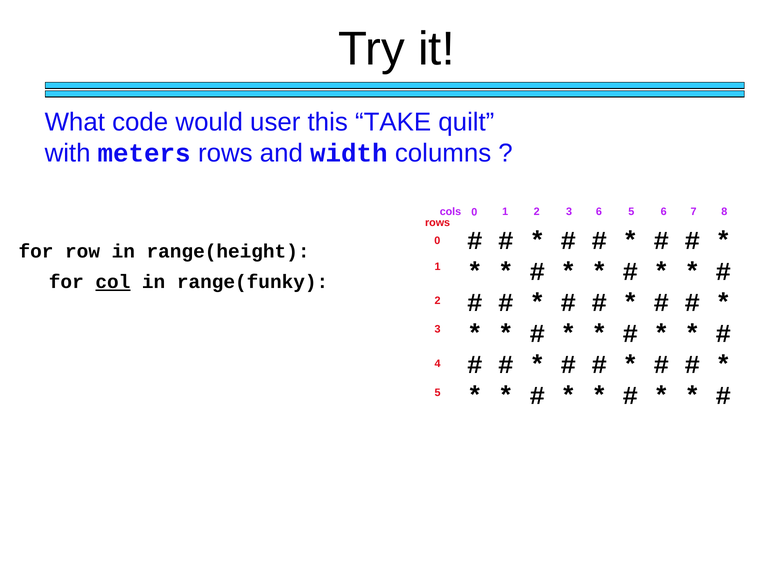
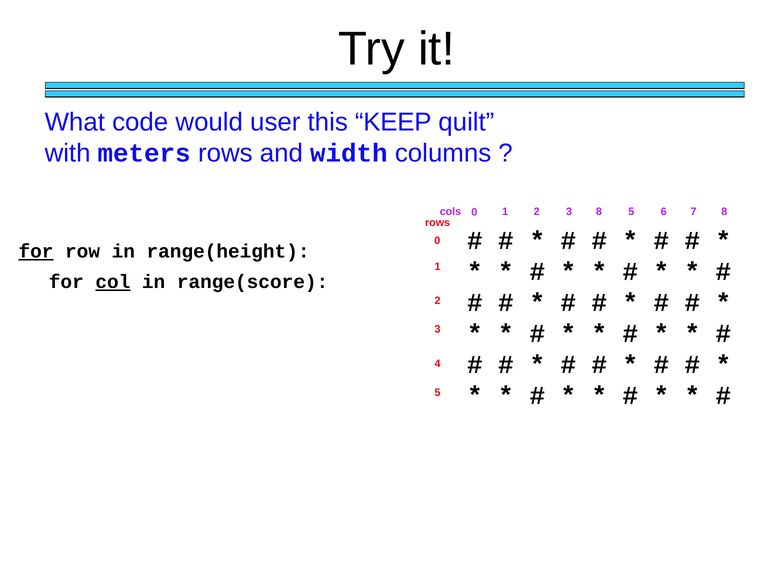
TAKE: TAKE -> KEEP (393, 122)
3 6: 6 -> 8 (599, 211)
for underline: none -> present (36, 251)
range(funky: range(funky -> range(score (253, 282)
